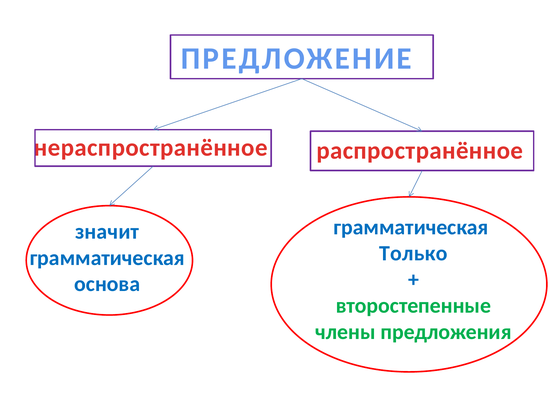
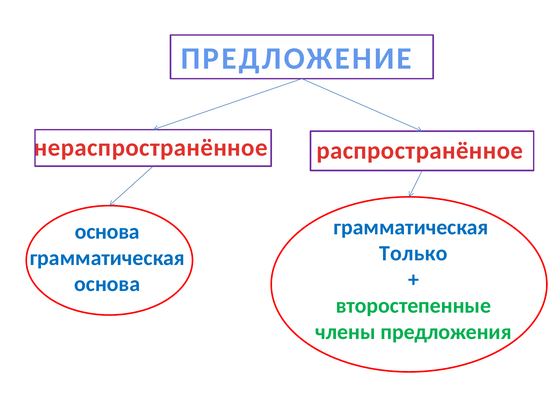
значит: значит -> основа (107, 232)
